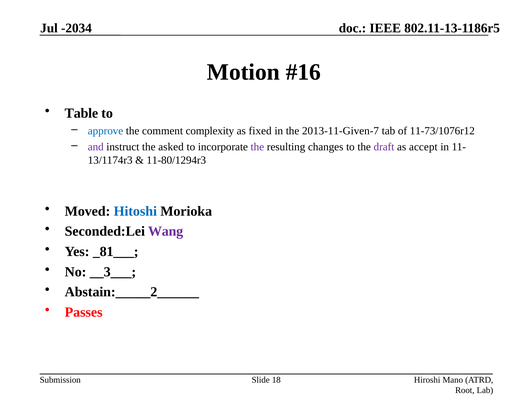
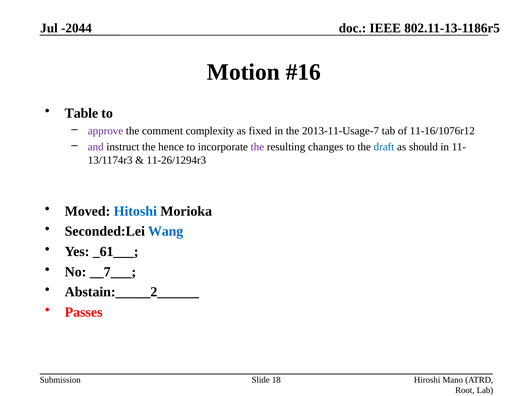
-2034: -2034 -> -2044 (76, 28)
approve colour: blue -> purple (106, 131)
2013-11-Given-7: 2013-11-Given-7 -> 2013-11-Usage-7 (341, 131)
11-73/1076r12: 11-73/1076r12 -> 11-16/1076r12 (442, 131)
asked: asked -> hence (171, 147)
draft colour: purple -> blue (384, 147)
accept: accept -> should (423, 147)
11-80/1294r3: 11-80/1294r3 -> 11-26/1294r3 (176, 160)
Wang colour: purple -> blue (166, 231)
_81___: _81___ -> _61___ (116, 252)
__3___: __3___ -> __7___ (113, 272)
